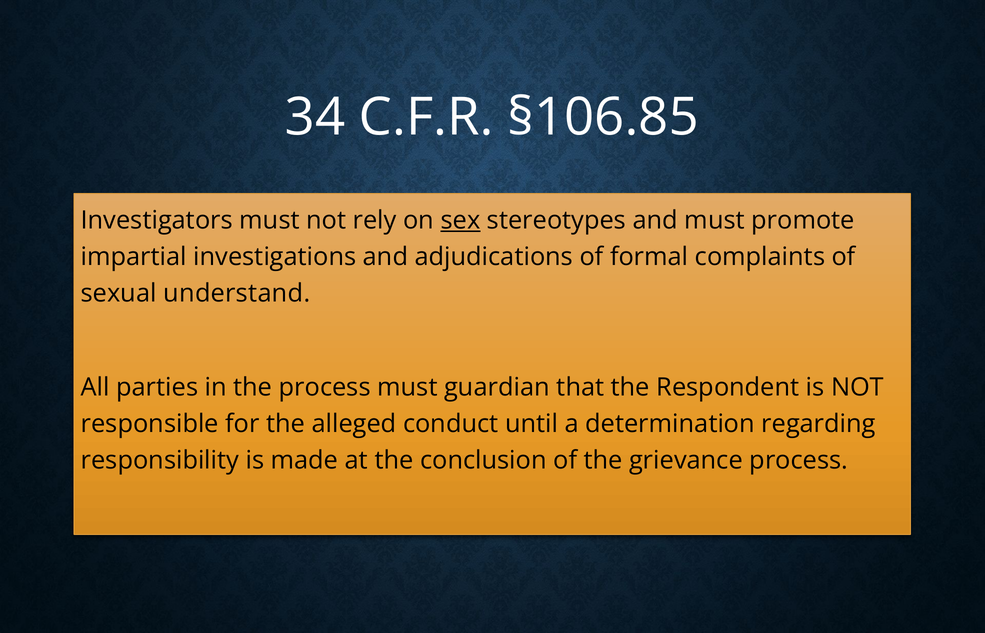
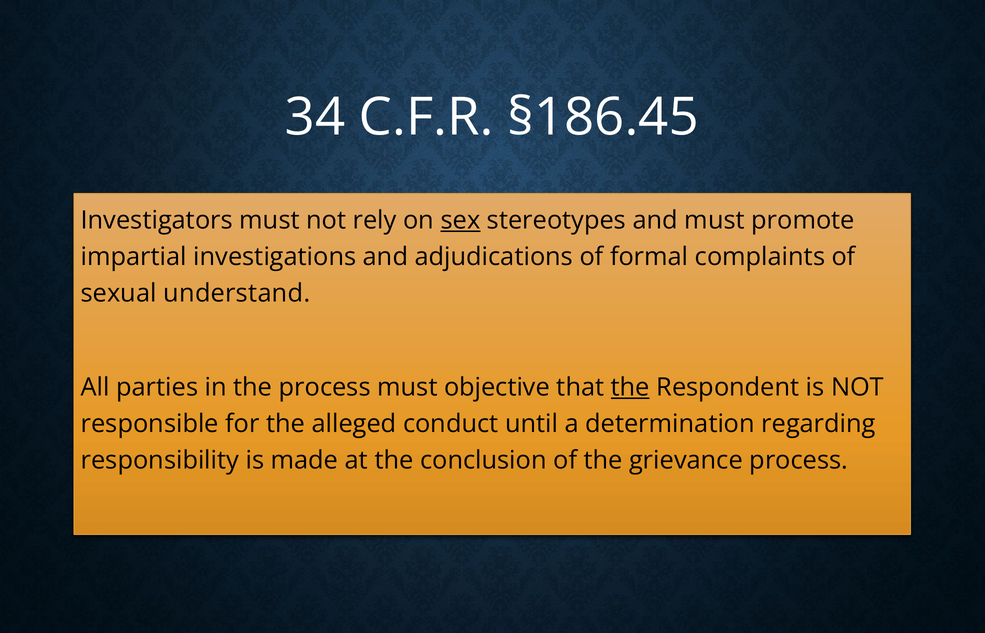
§106.85: §106.85 -> §186.45 (603, 117)
guardian: guardian -> objective (497, 387)
the underline: none -> present (630, 387)
